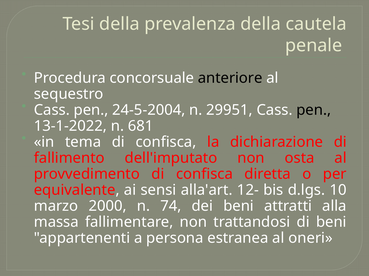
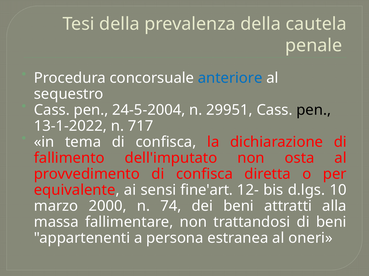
anteriore colour: black -> blue (230, 78)
681: 681 -> 717 (141, 126)
alla'art: alla'art -> fine'art (207, 191)
